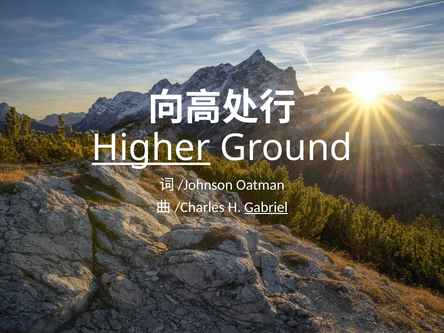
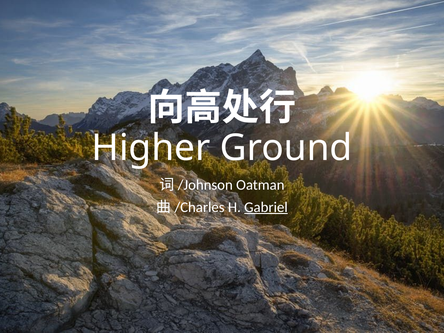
Higher underline: present -> none (151, 148)
